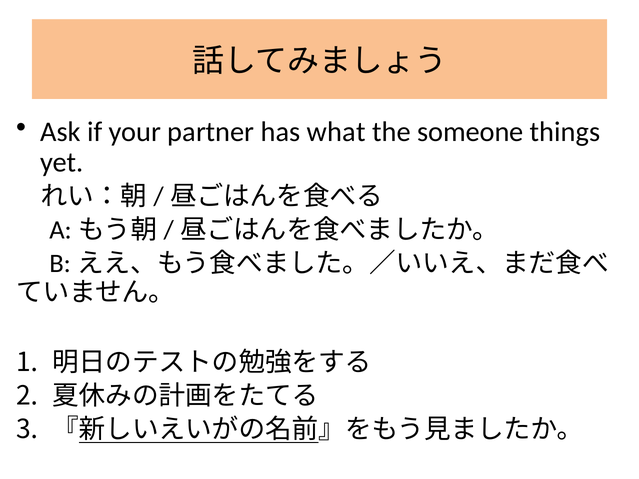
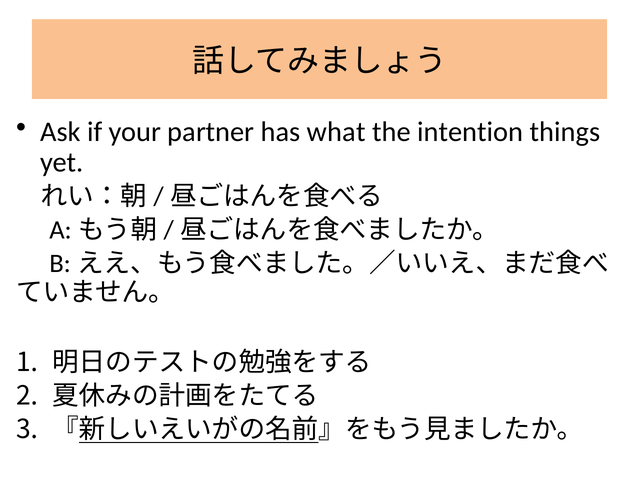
someone: someone -> intention (470, 132)
